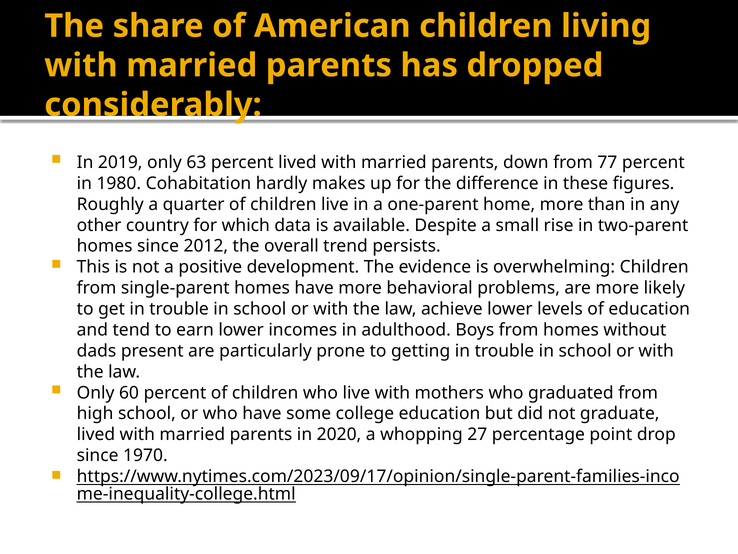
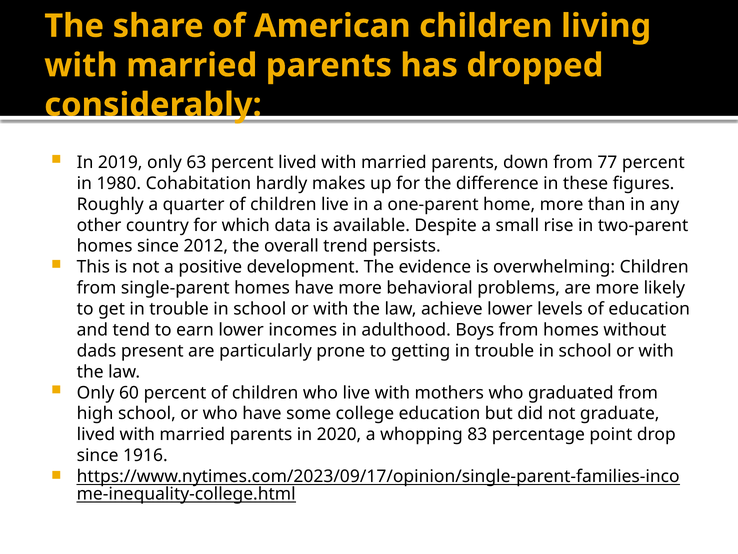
27: 27 -> 83 (477, 434)
1970: 1970 -> 1916 (145, 455)
